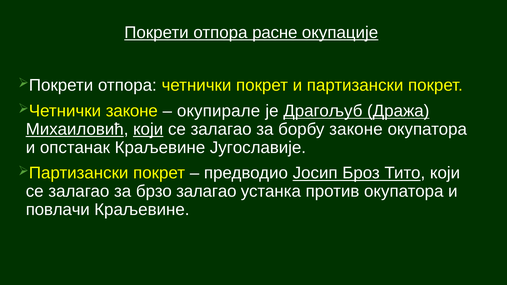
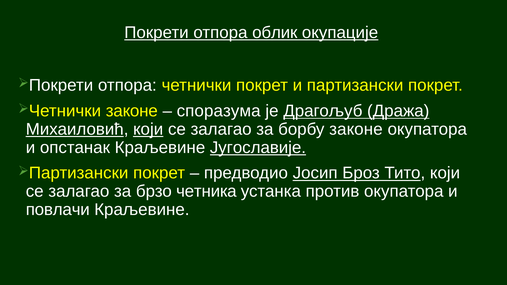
расне: расне -> облик (275, 33)
окупирале: окупирале -> споразума (219, 111)
Југославије underline: none -> present (258, 148)
брзо залагао: залагао -> четника (206, 191)
